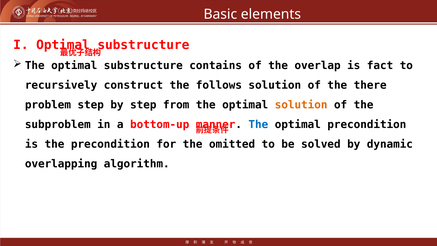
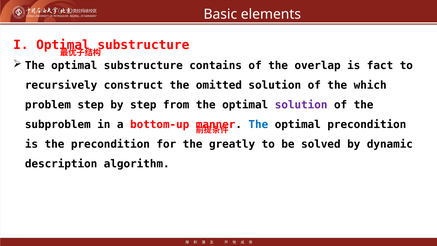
follows: follows -> omitted (219, 85)
there: there -> which (370, 85)
solution colour: orange -> purple (301, 105)
omitted: omitted -> greatly (232, 144)
overlapping: overlapping -> description (61, 164)
